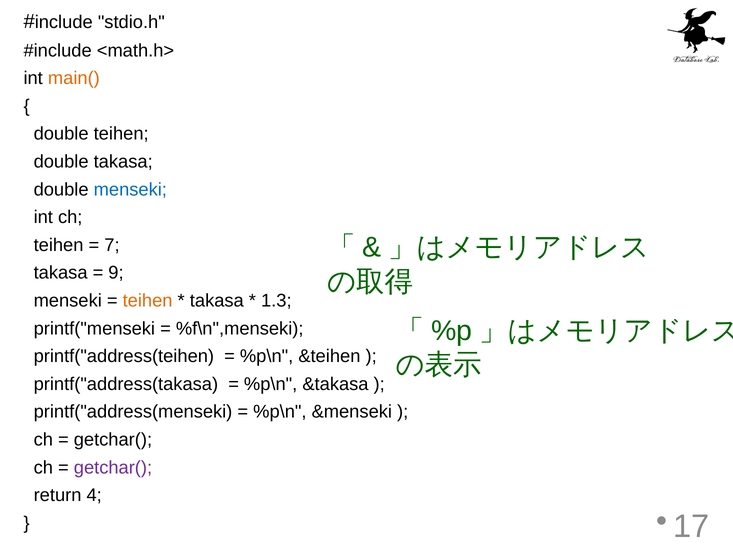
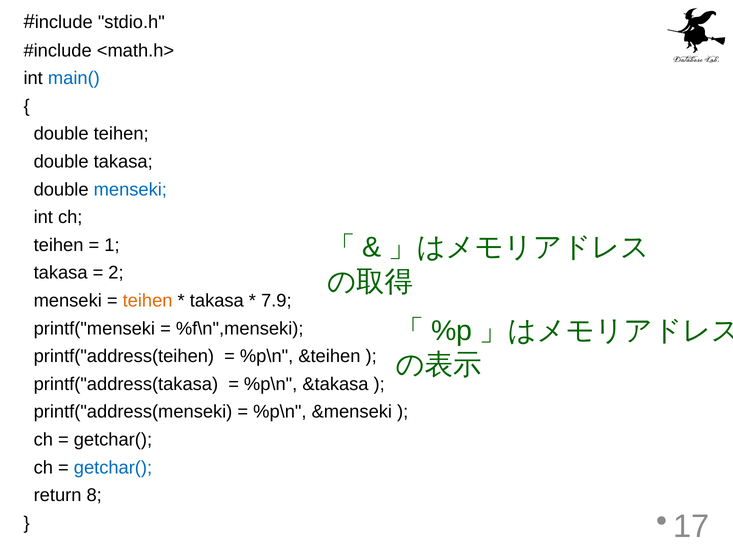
main( colour: orange -> blue (74, 78)
7: 7 -> 1 (112, 245)
9: 9 -> 2 (116, 273)
1.3: 1.3 -> 7.9 (276, 301)
getchar( colour: purple -> blue (113, 467)
4: 4 -> 8 (94, 495)
